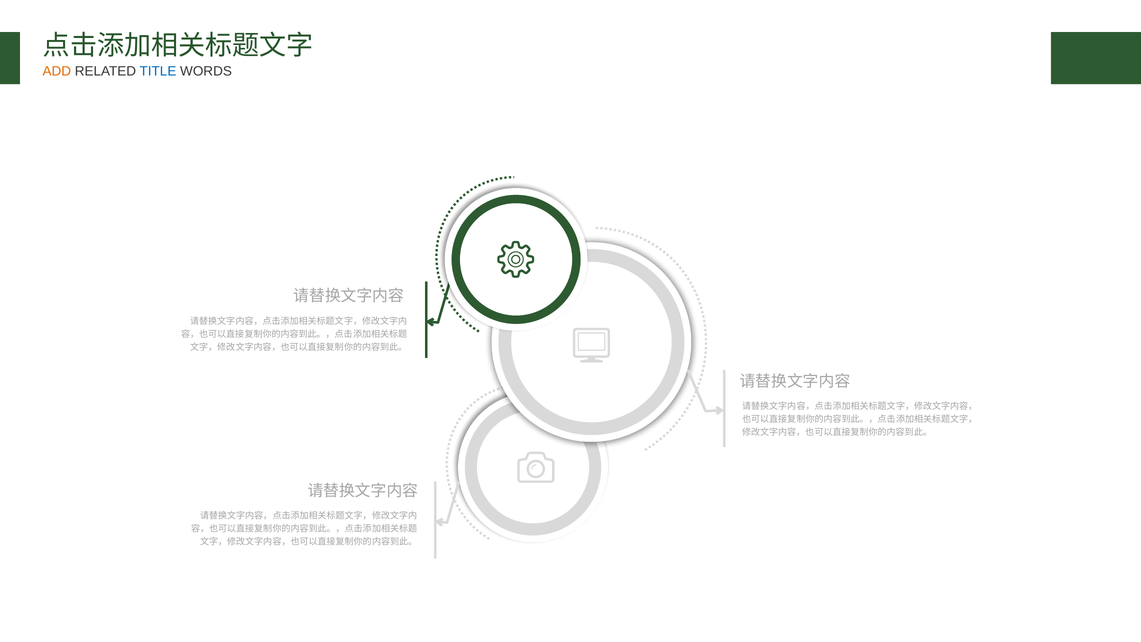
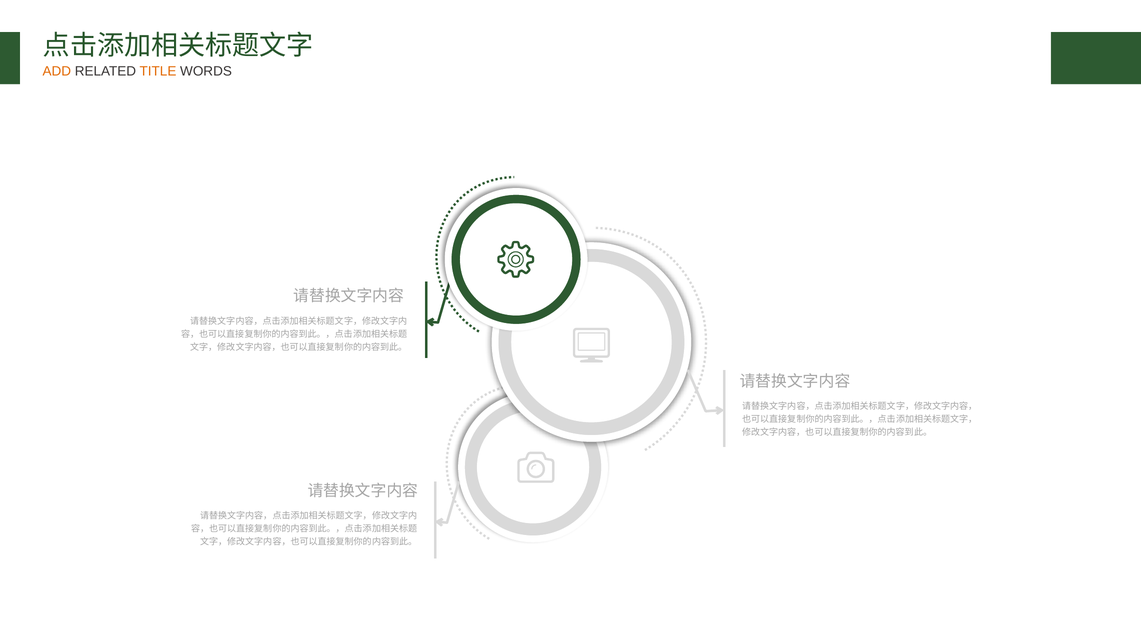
TITLE colour: blue -> orange (158, 71)
